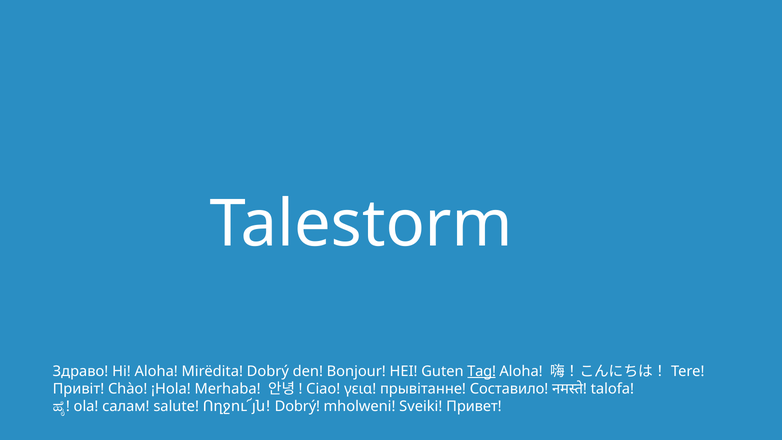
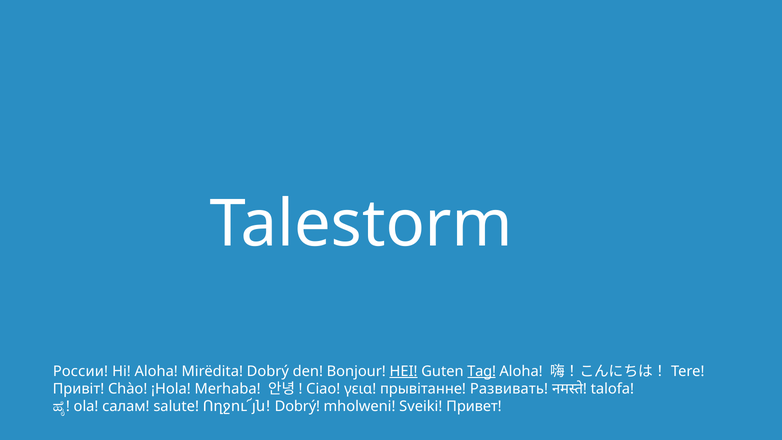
Здраво: Здраво -> России (80, 371)
HEI underline: none -> present (404, 371)
Составило: Составило -> Развивать (509, 389)
